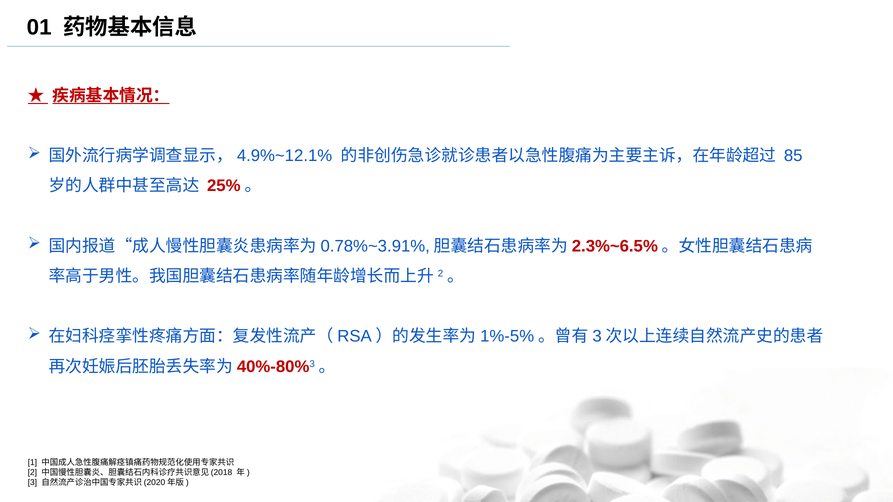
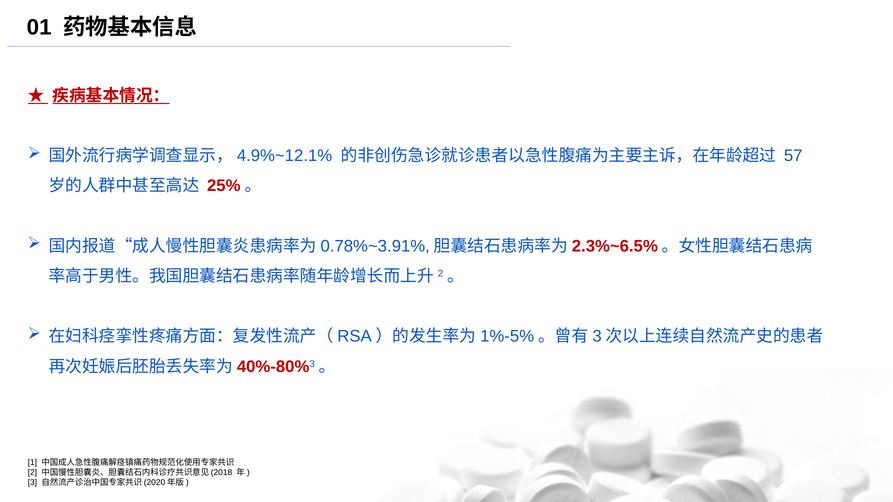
85: 85 -> 57 (793, 156)
